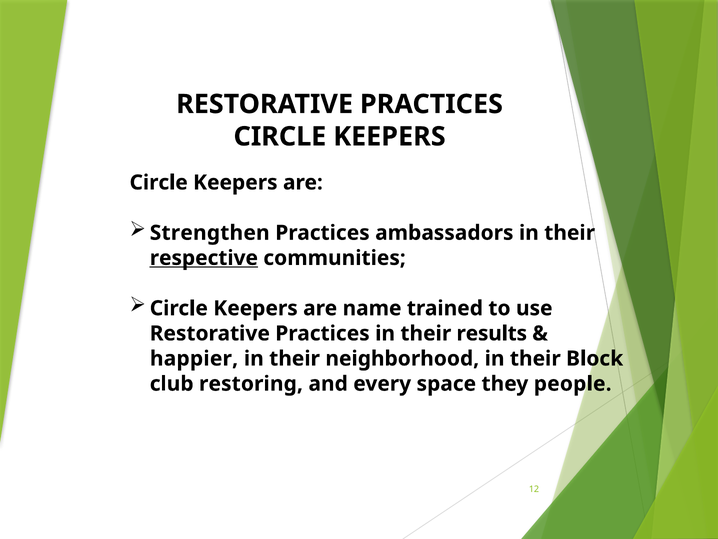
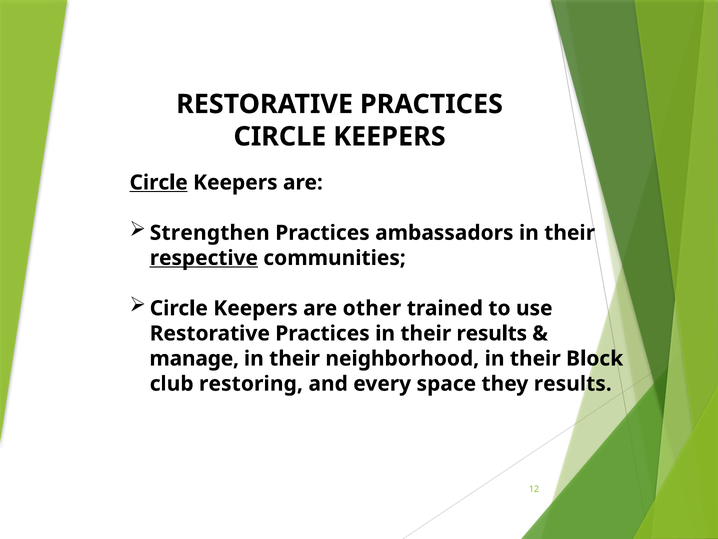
Circle underline: none -> present (159, 182)
name: name -> other (372, 308)
happier: happier -> manage (194, 358)
they people: people -> results (573, 383)
